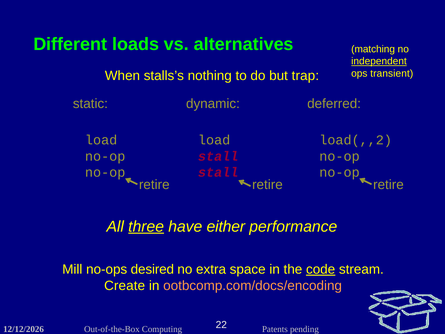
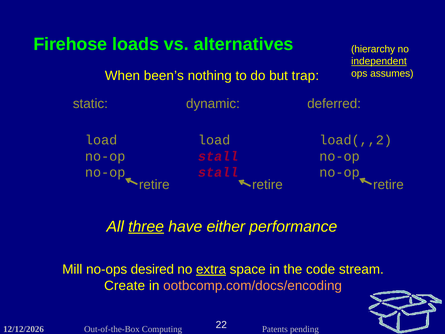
Different: Different -> Firehose (70, 44)
matching: matching -> hierarchy (373, 49)
transient: transient -> assumes (392, 73)
stalls’s: stalls’s -> been’s (164, 76)
extra underline: none -> present (211, 269)
code underline: present -> none (321, 269)
